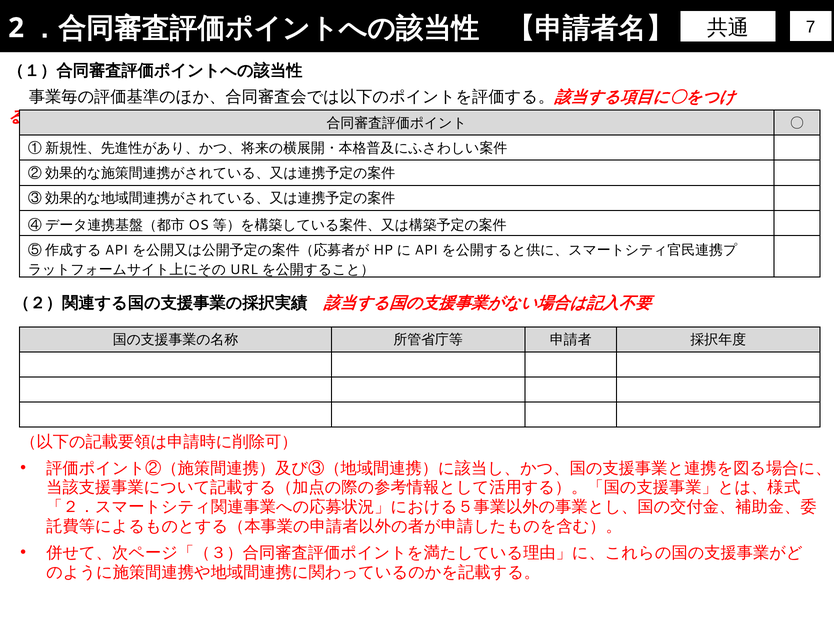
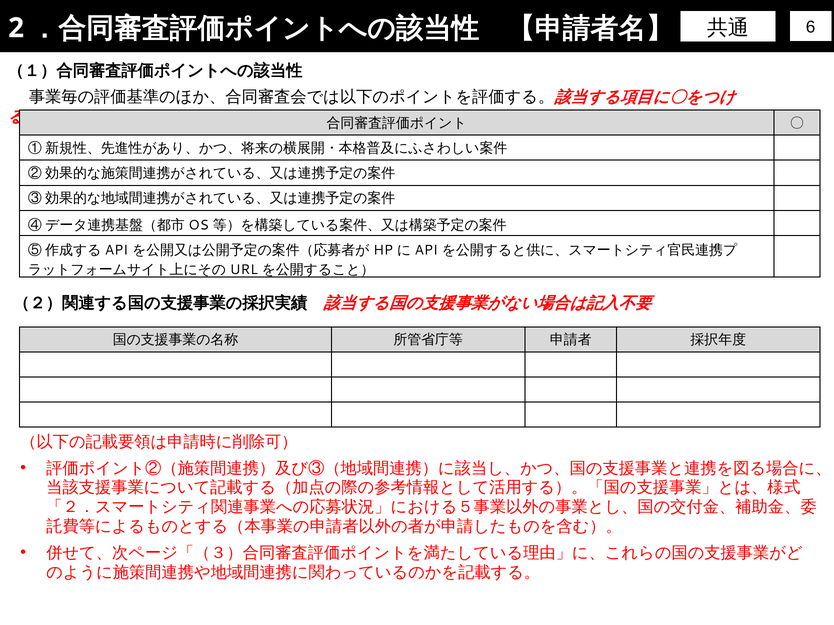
7: 7 -> 6 (811, 27)
